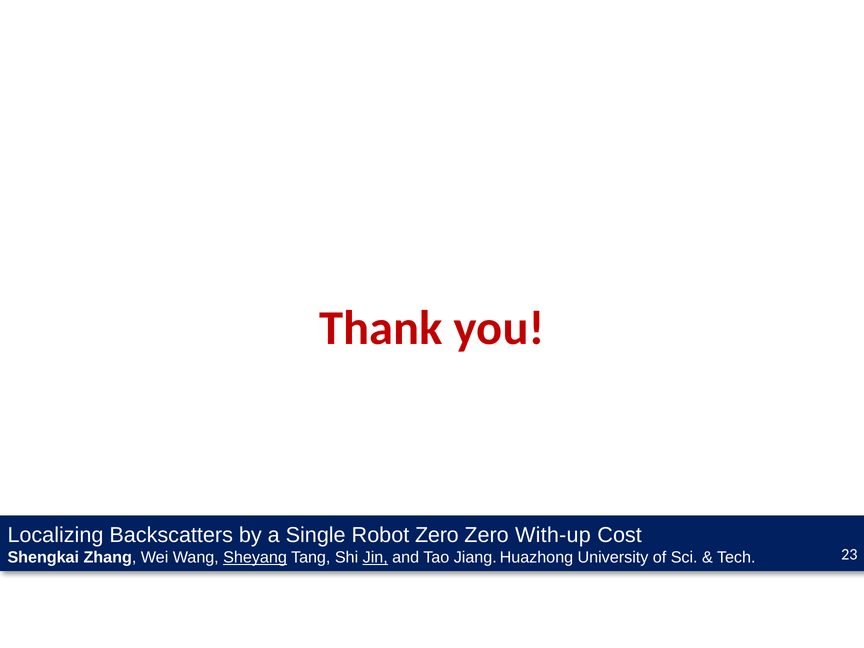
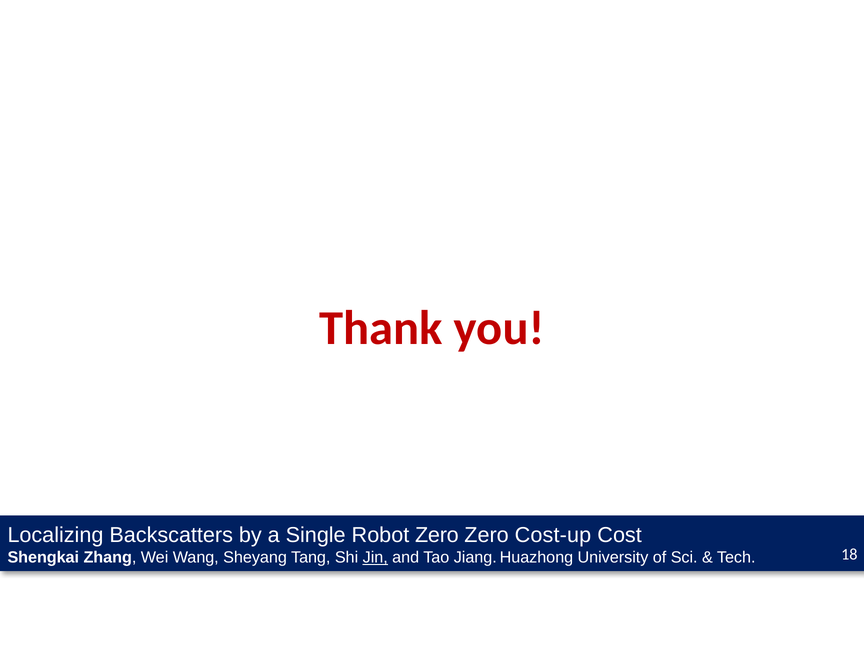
With-up: With-up -> Cost-up (553, 535)
Sheyang underline: present -> none (255, 557)
23: 23 -> 18 (849, 554)
